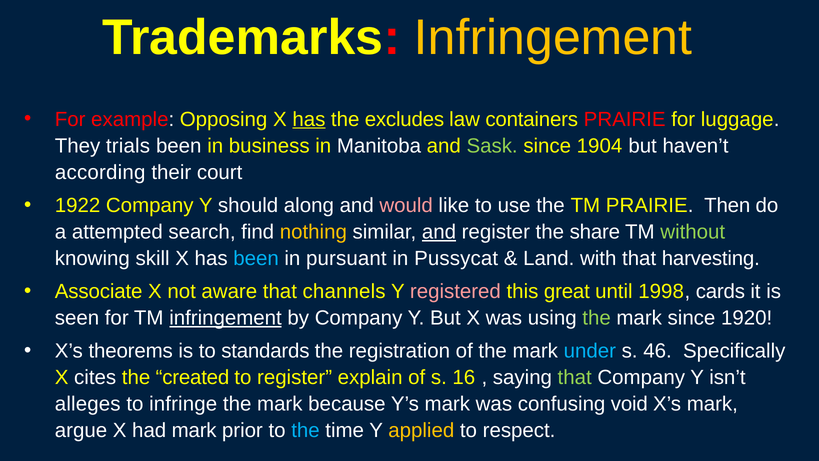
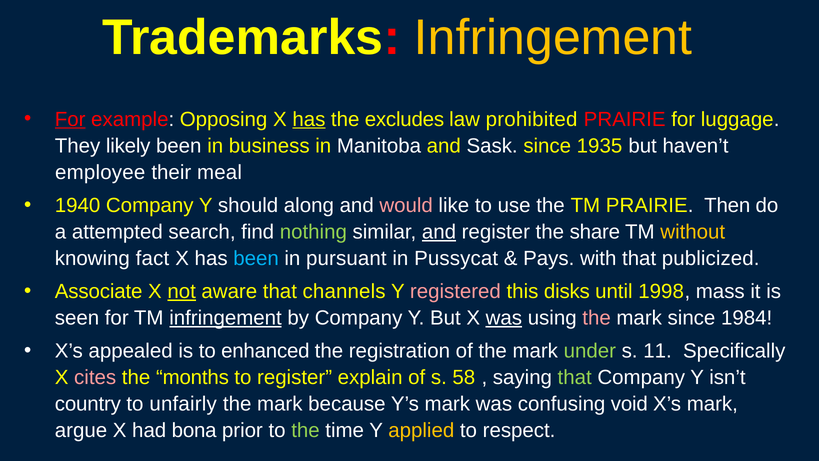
For underline: none -> present (70, 119)
containers: containers -> prohibited (532, 119)
trials: trials -> likely (128, 146)
Sask colour: light green -> white (492, 146)
1904: 1904 -> 1935 (600, 146)
according: according -> employee (100, 172)
court: court -> meal (220, 172)
1922: 1922 -> 1940 (78, 205)
nothing colour: yellow -> light green (313, 232)
without colour: light green -> yellow (693, 232)
skill: skill -> fact (153, 258)
Land: Land -> Pays (549, 258)
harvesting: harvesting -> publicized (711, 258)
not underline: none -> present (182, 291)
great: great -> disks (567, 291)
cards: cards -> mass (720, 291)
was underline: none -> present (504, 318)
the colour: light green -> pink (597, 318)
1920: 1920 -> 1984 (747, 318)
theorems: theorems -> appealed (131, 351)
standards: standards -> enhanced (265, 351)
under colour: light blue -> light green (590, 351)
46: 46 -> 11 (658, 351)
cites colour: white -> pink (95, 377)
created: created -> months (192, 377)
16: 16 -> 58 (464, 377)
alleges: alleges -> country (88, 404)
infringe: infringe -> unfairly (183, 404)
had mark: mark -> bona (194, 430)
the colour: light blue -> light green (305, 430)
